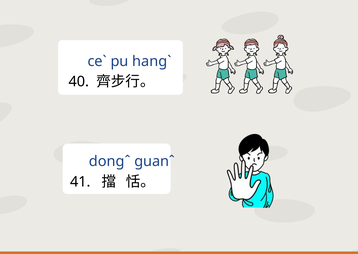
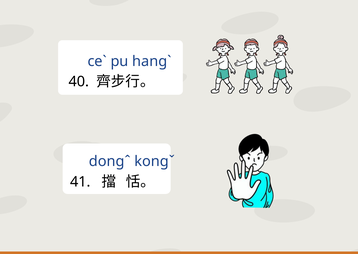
guanˆ: guanˆ -> kongˇ (155, 161)
